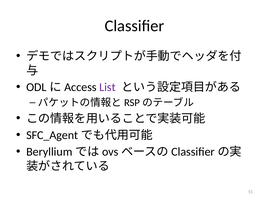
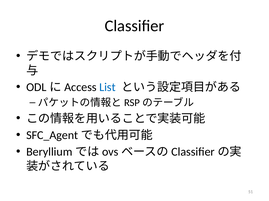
List colour: purple -> blue (107, 88)
